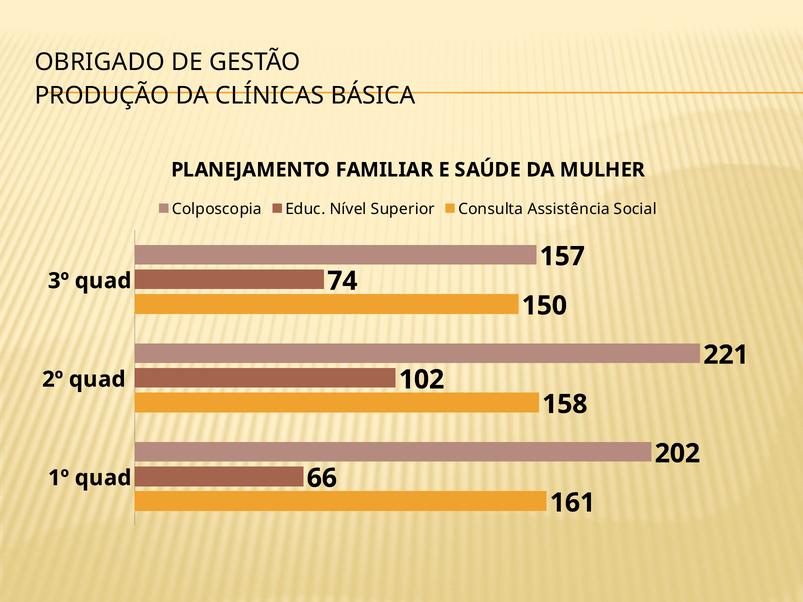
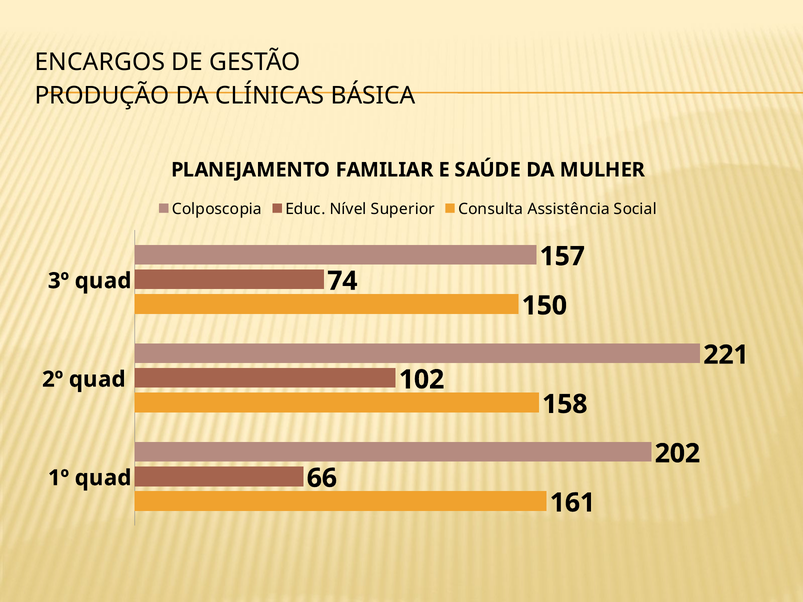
OBRIGADO: OBRIGADO -> ENCARGOS (100, 62)
